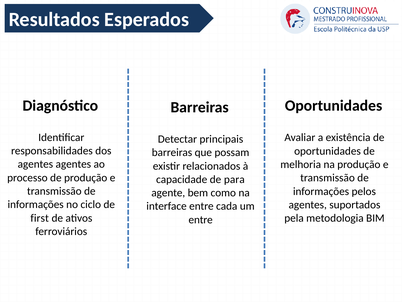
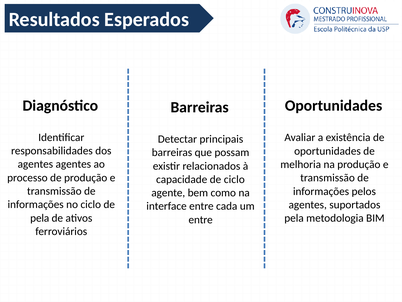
de para: para -> ciclo (234, 179)
first: first -> pela (40, 218)
